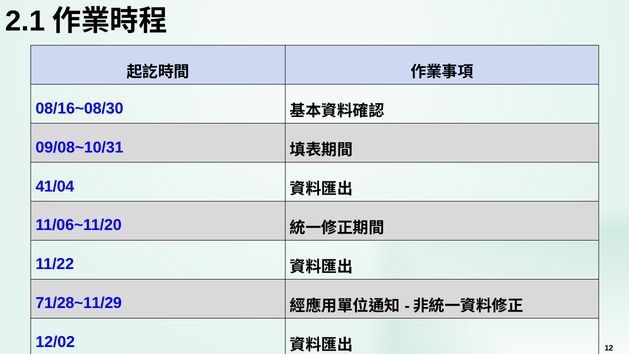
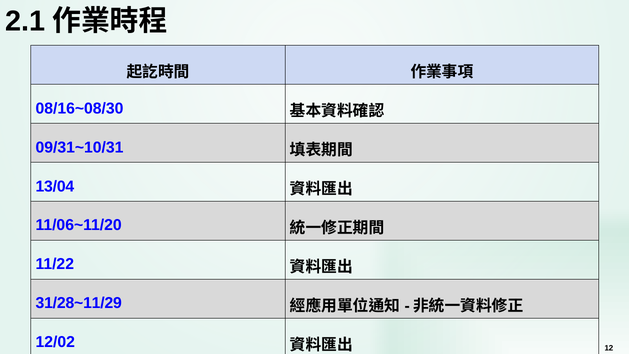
09/08~10/31: 09/08~10/31 -> 09/31~10/31 (79, 147)
41/04: 41/04 -> 13/04 (55, 186)
71/28~11/29: 71/28~11/29 -> 31/28~11/29 (79, 303)
